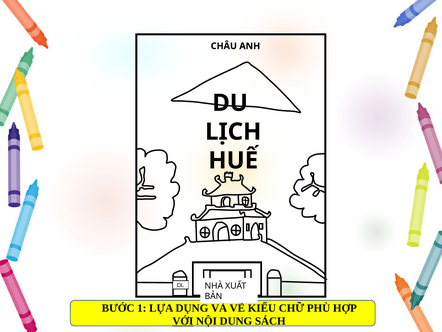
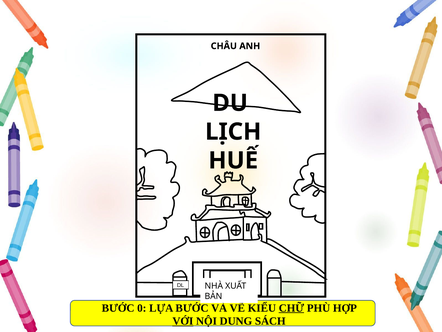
1: 1 -> 0 (142, 308)
LỰA DỤNG: DỤNG -> BƯỚC (192, 308)
CHỮ underline: none -> present (291, 308)
